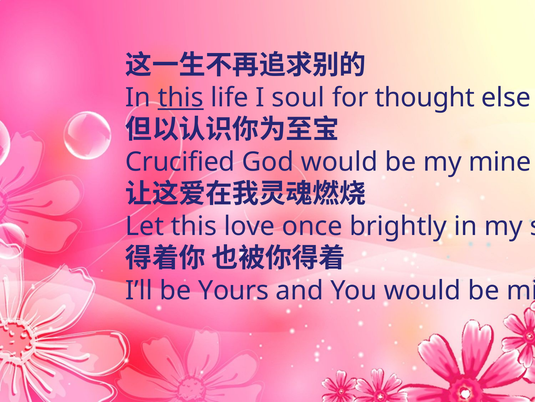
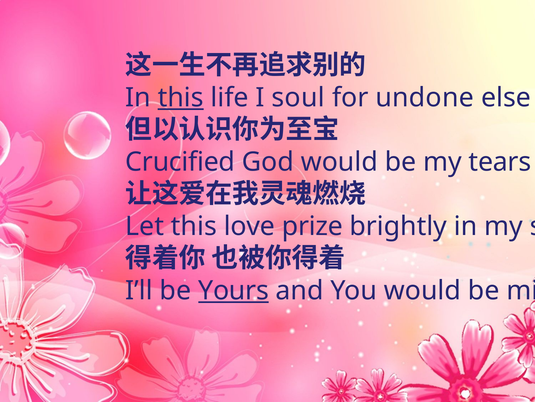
thought: thought -> undone (425, 97)
my mine: mine -> tears (500, 162)
once: once -> prize (312, 226)
Yours underline: none -> present (234, 290)
